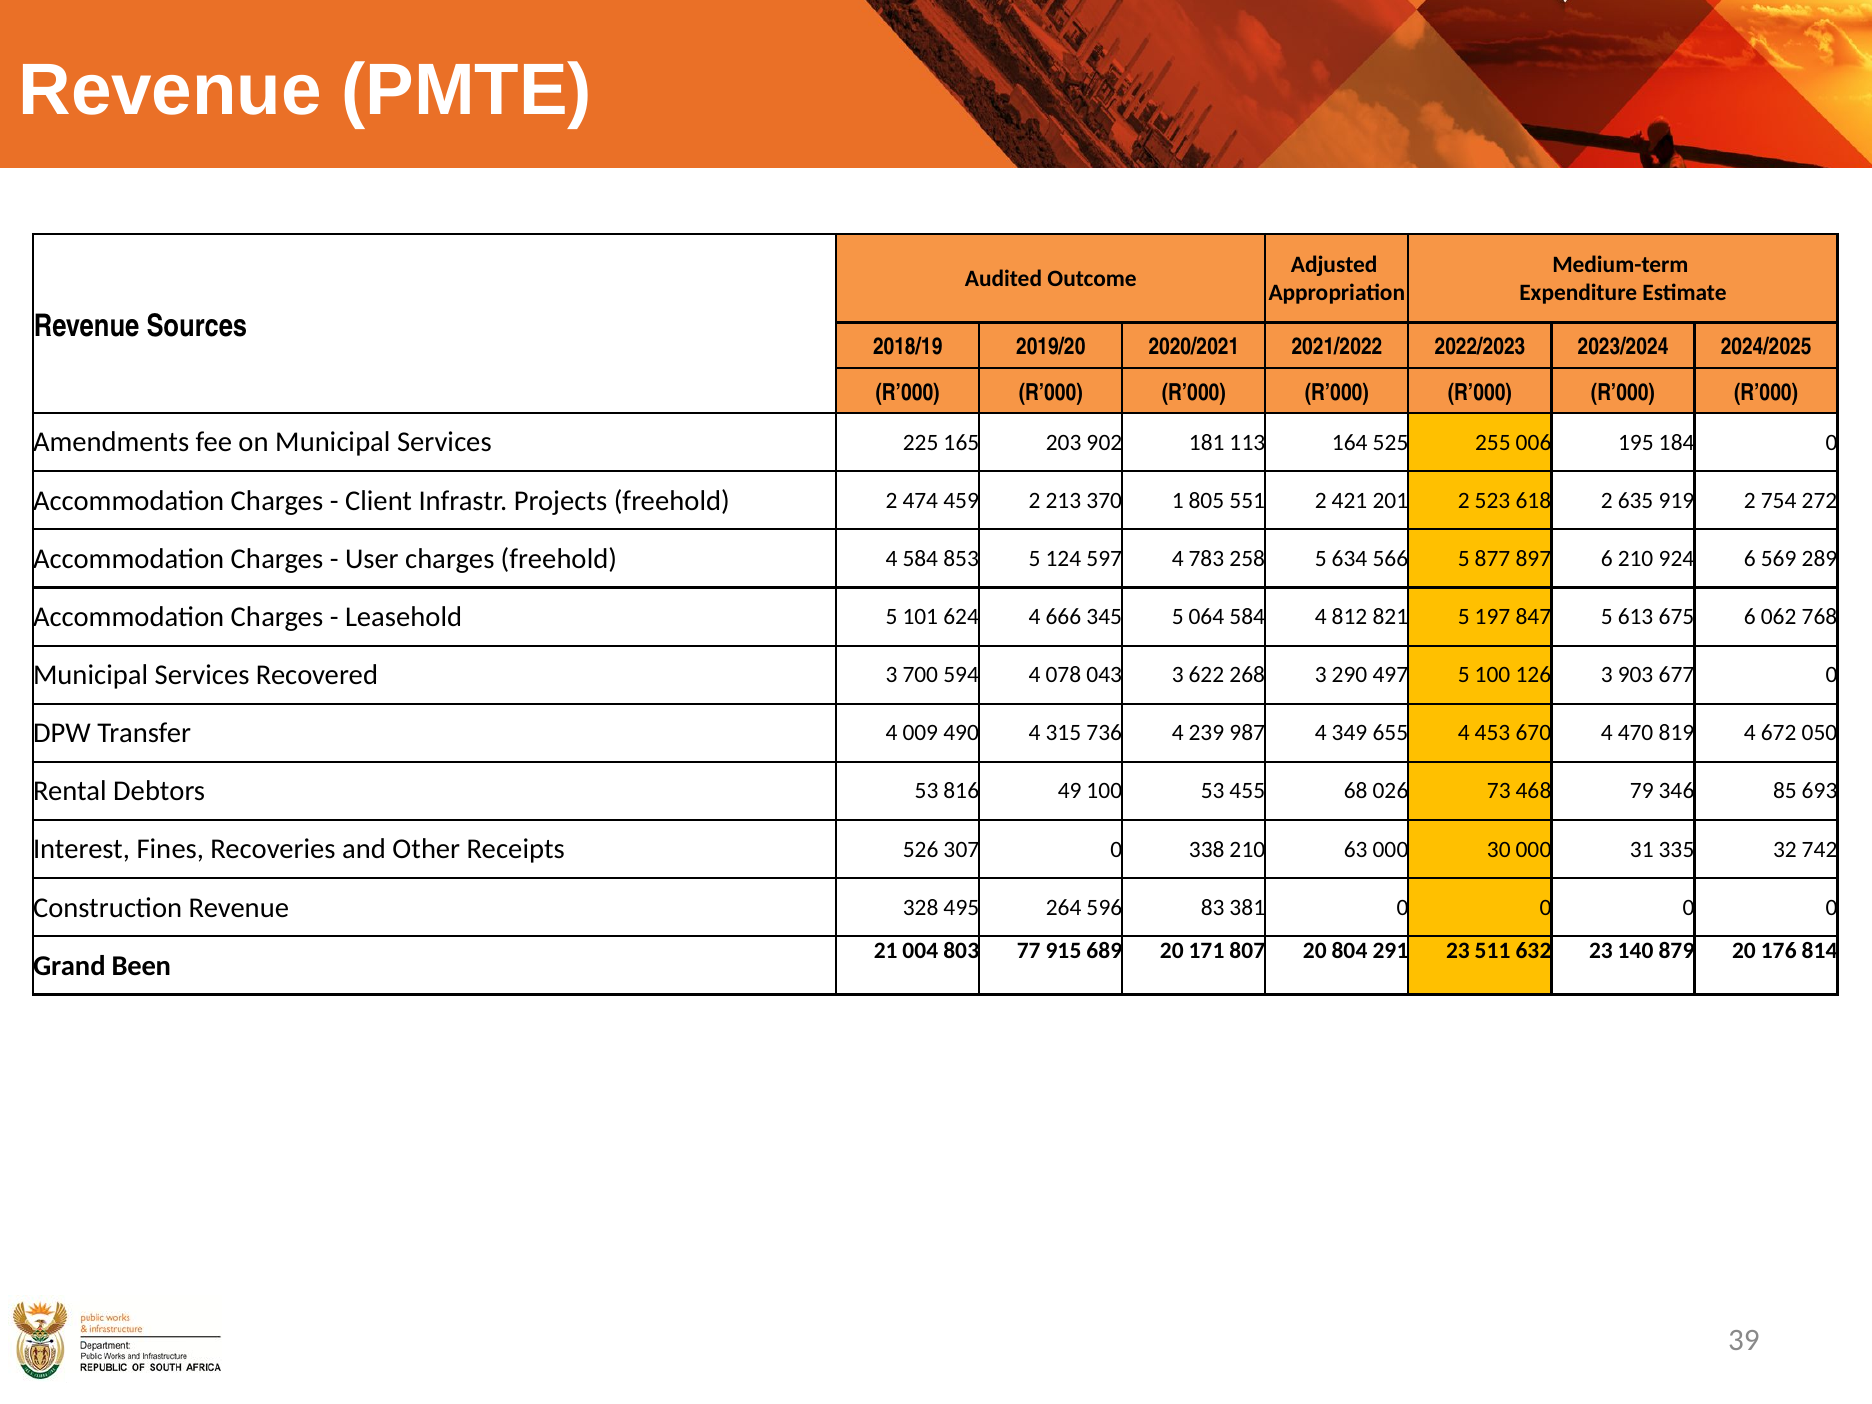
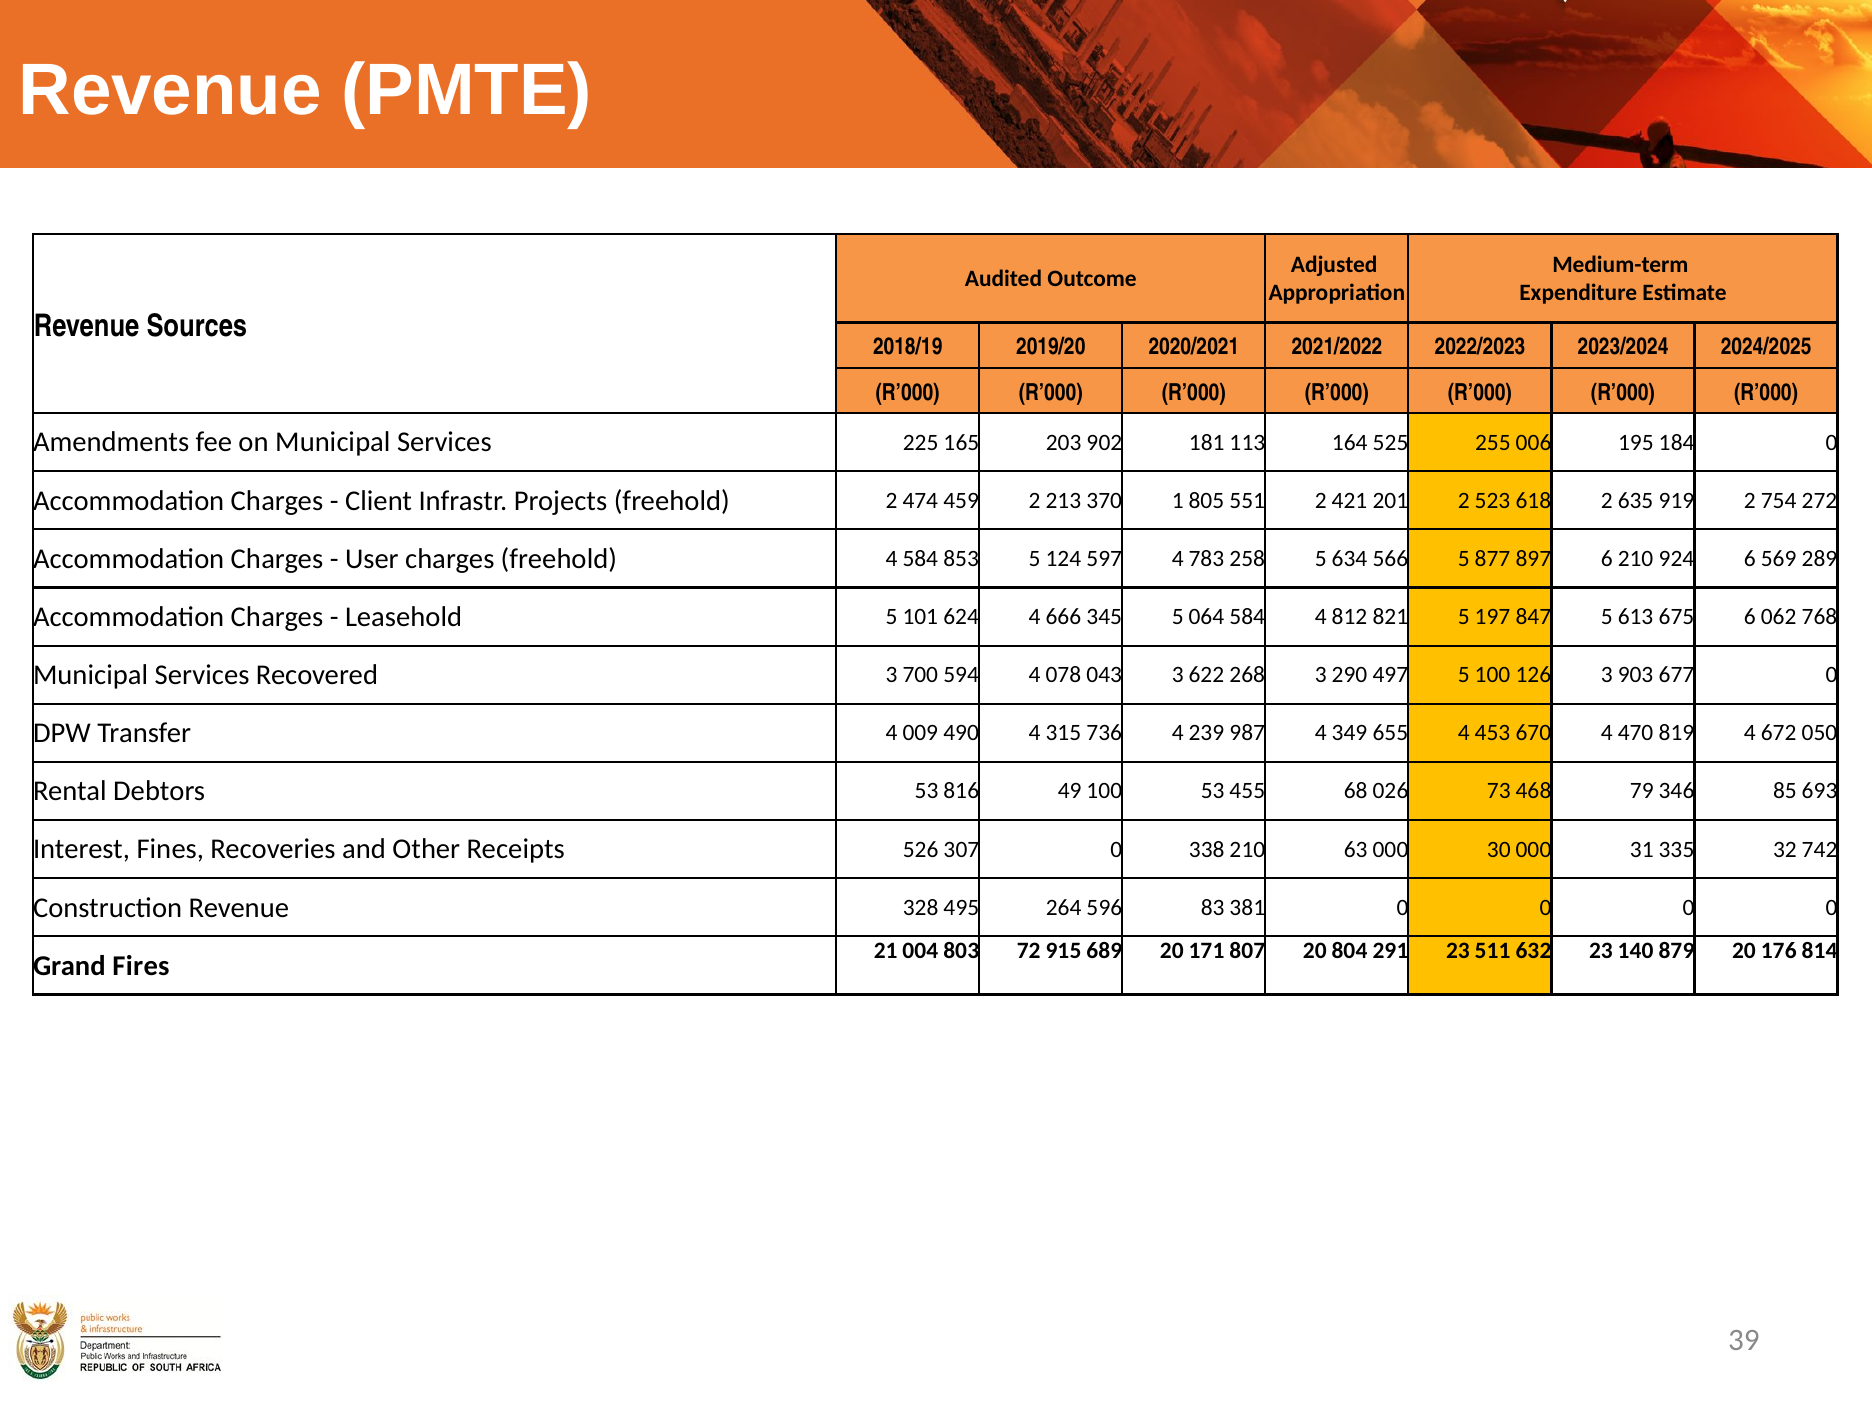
77: 77 -> 72 (1029, 951)
Been: Been -> Fires (141, 966)
